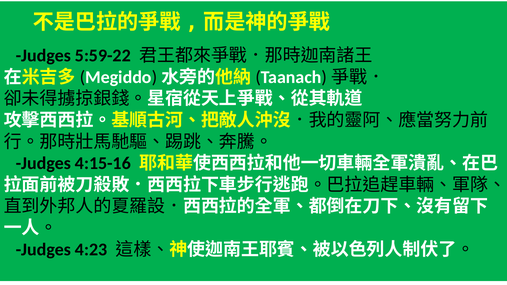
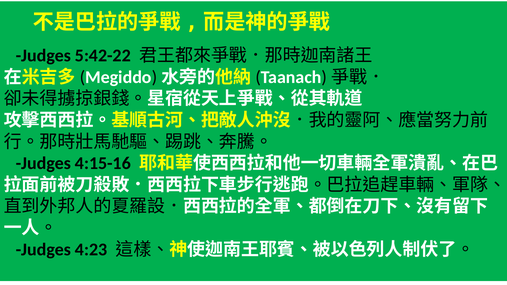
5:59-22: 5:59-22 -> 5:42-22 (103, 56)
